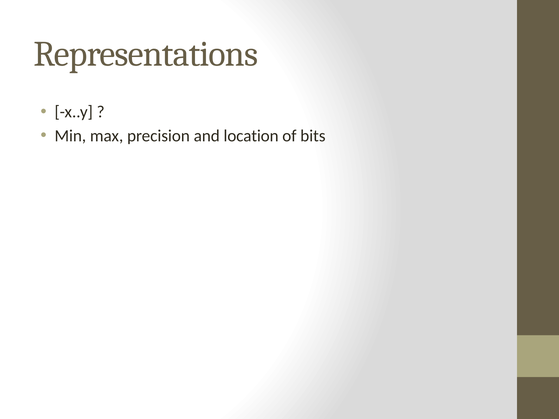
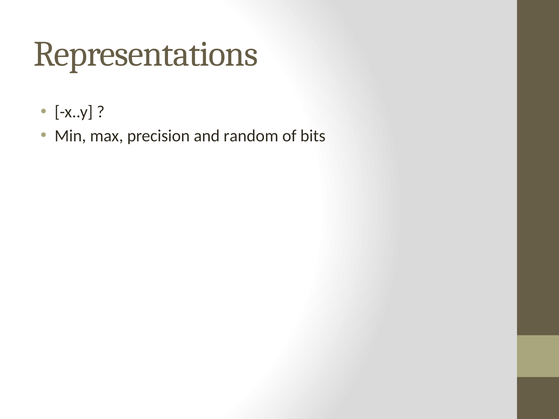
location: location -> random (251, 136)
